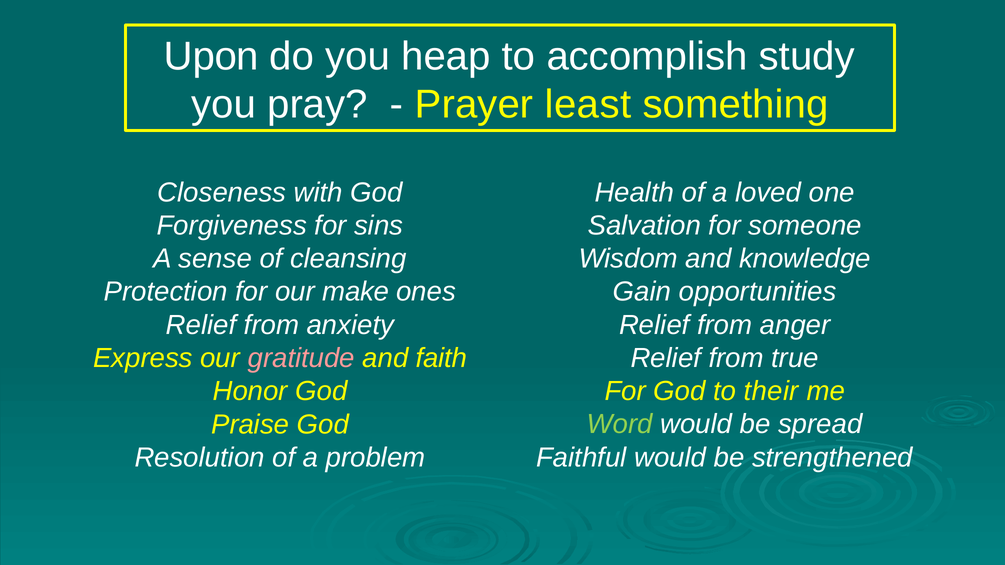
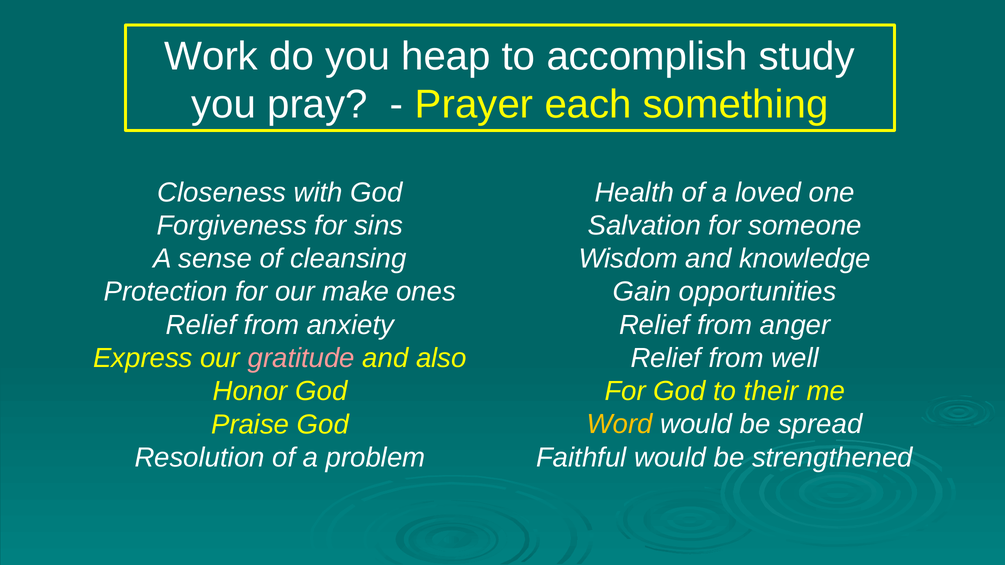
Upon: Upon -> Work (211, 56)
least: least -> each (588, 105)
true: true -> well (795, 358)
faith: faith -> also (441, 358)
Word colour: light green -> yellow (620, 425)
